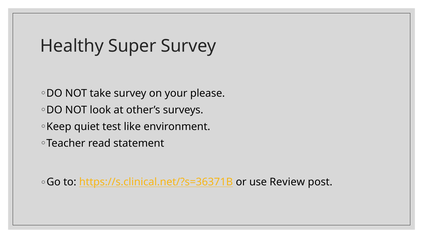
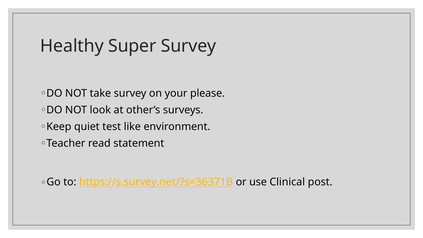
https://s.clinical.net/?s=36371B: https://s.clinical.net/?s=36371B -> https://s.survey.net/?s=36371B (156, 182)
Review: Review -> Clinical (287, 182)
